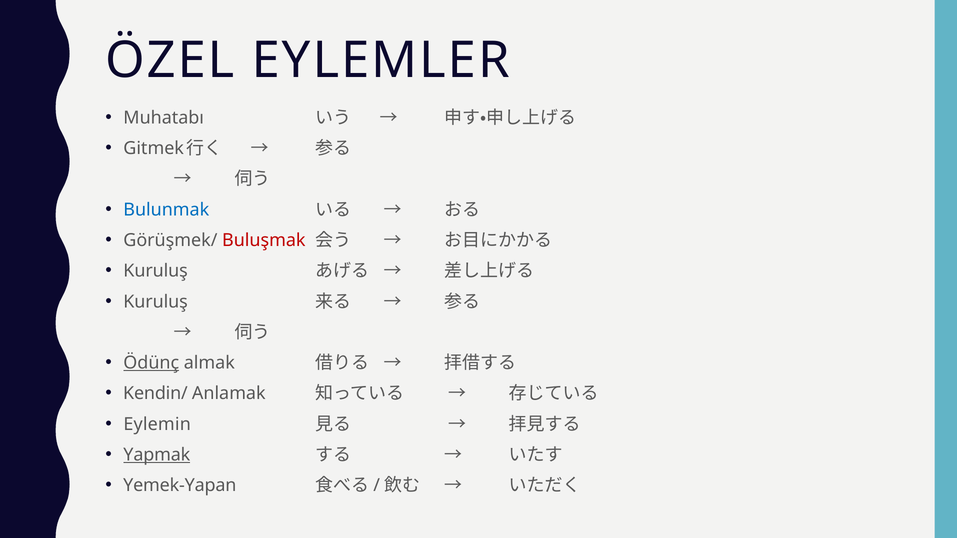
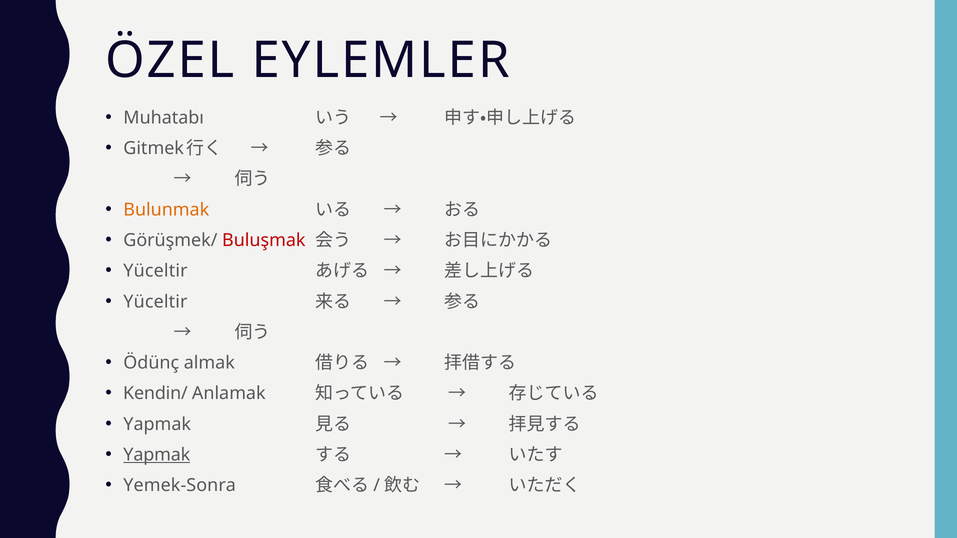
Bulunmak colour: blue -> orange (166, 210)
Kuruluş: Kuruluş -> Yüceltir (155, 271)
Kuruluş: Kuruluş -> Yüceltir (155, 302)
Ödünç underline: present -> none (151, 363)
Eylemin: Eylemin -> Yapmak (157, 424)
Yemek-Yapan: Yemek-Yapan -> Yemek-Sonra (180, 486)
